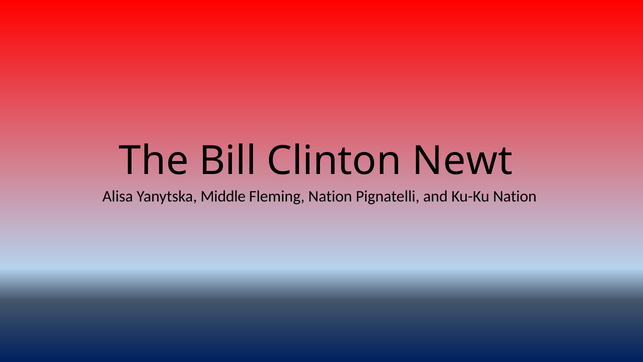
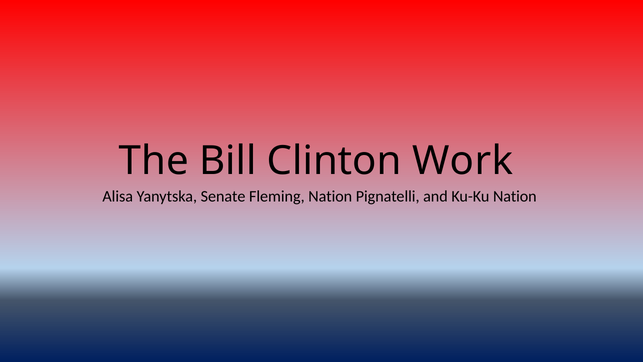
Newt: Newt -> Work (463, 161)
Middle: Middle -> Senate (223, 196)
